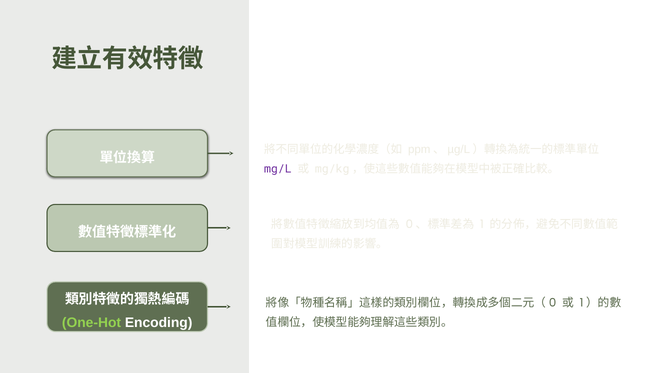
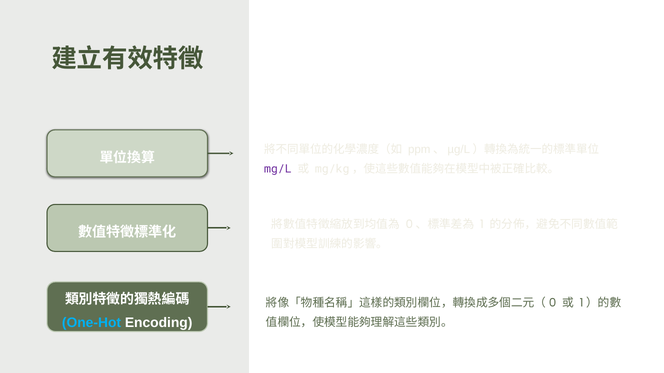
One-Hot colour: light green -> light blue (91, 323)
